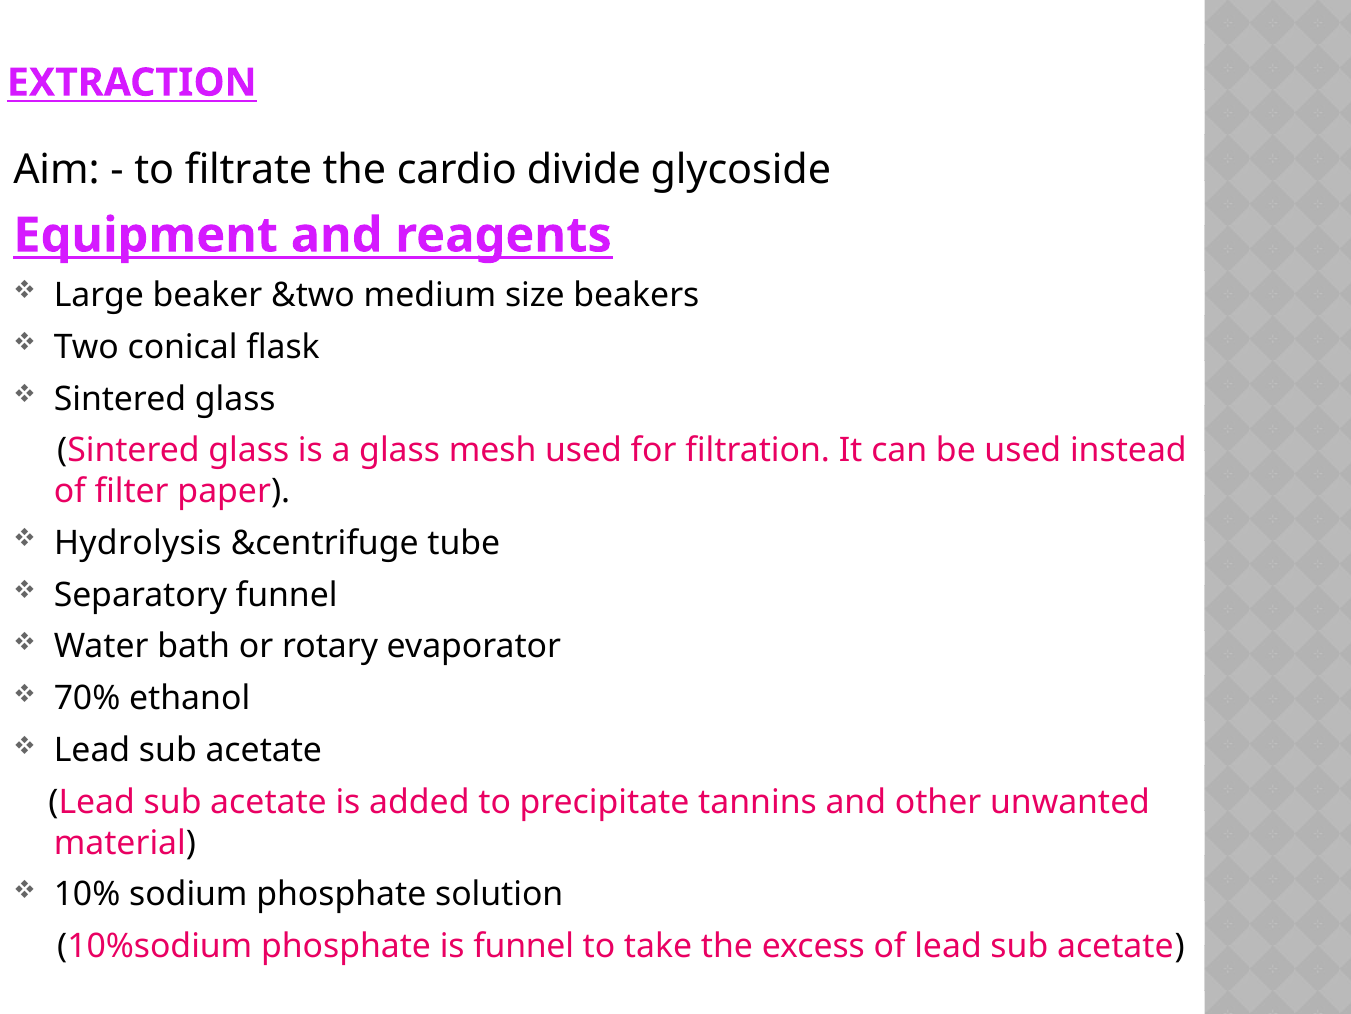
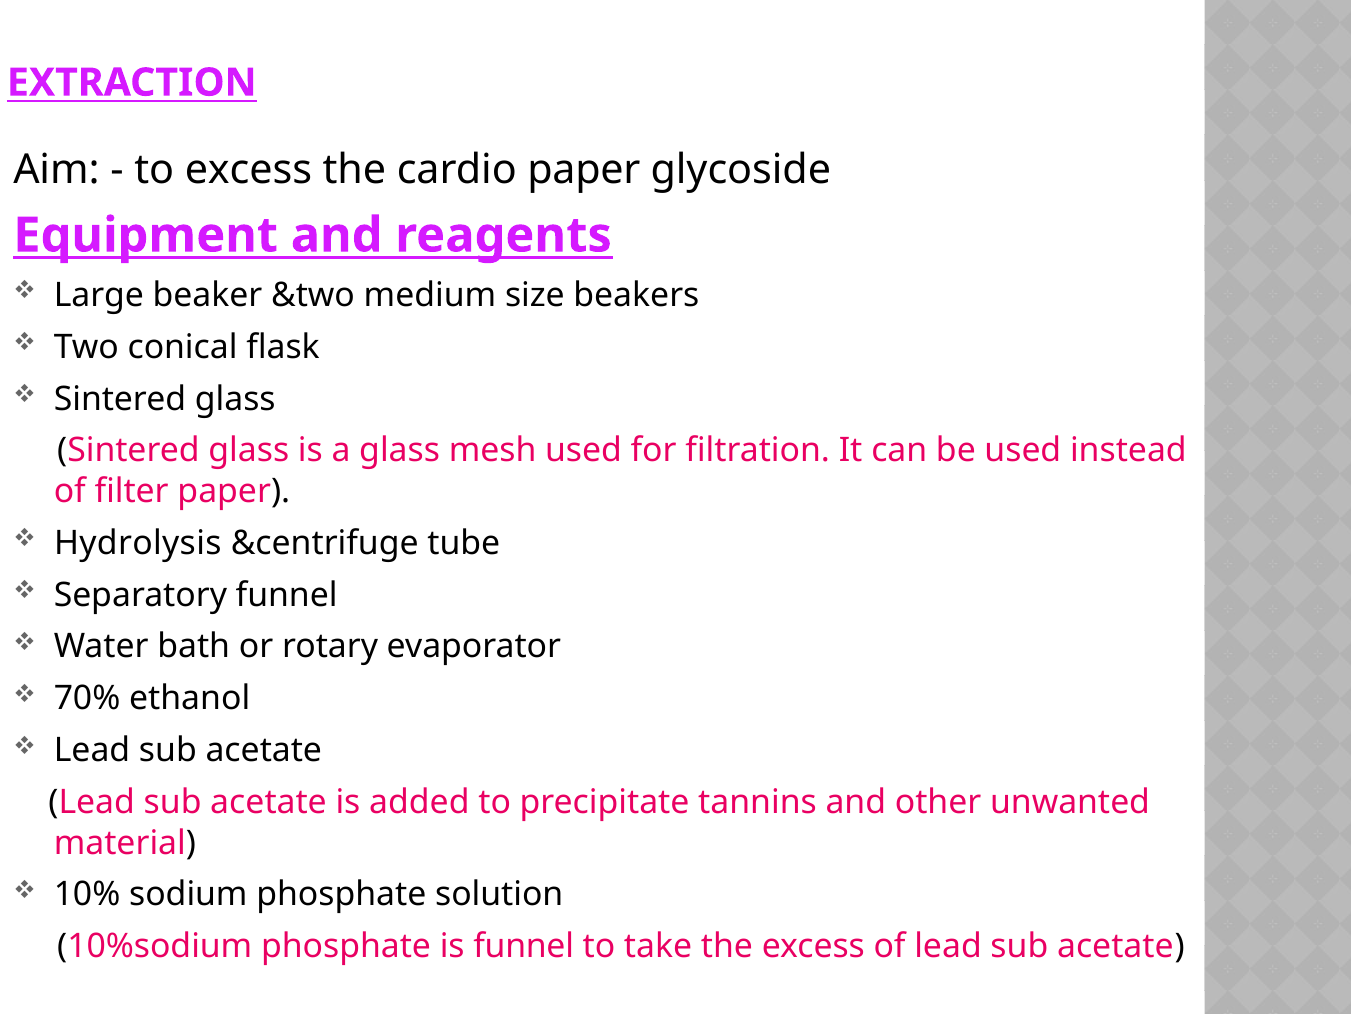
to filtrate: filtrate -> excess (248, 169)
cardio divide: divide -> paper (584, 169)
